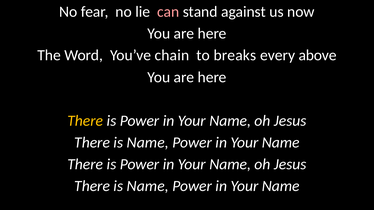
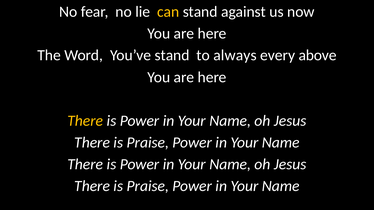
can colour: pink -> yellow (168, 12)
You’ve chain: chain -> stand (172, 55)
breaks: breaks -> always (235, 55)
Name: Name -> Praise (148, 143)
Name: Name -> Praise (148, 186)
